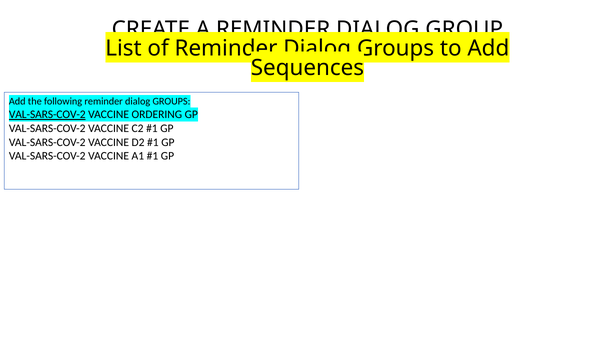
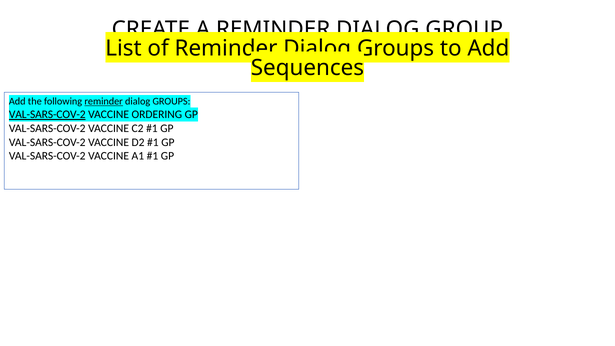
reminder underline: none -> present (104, 101)
